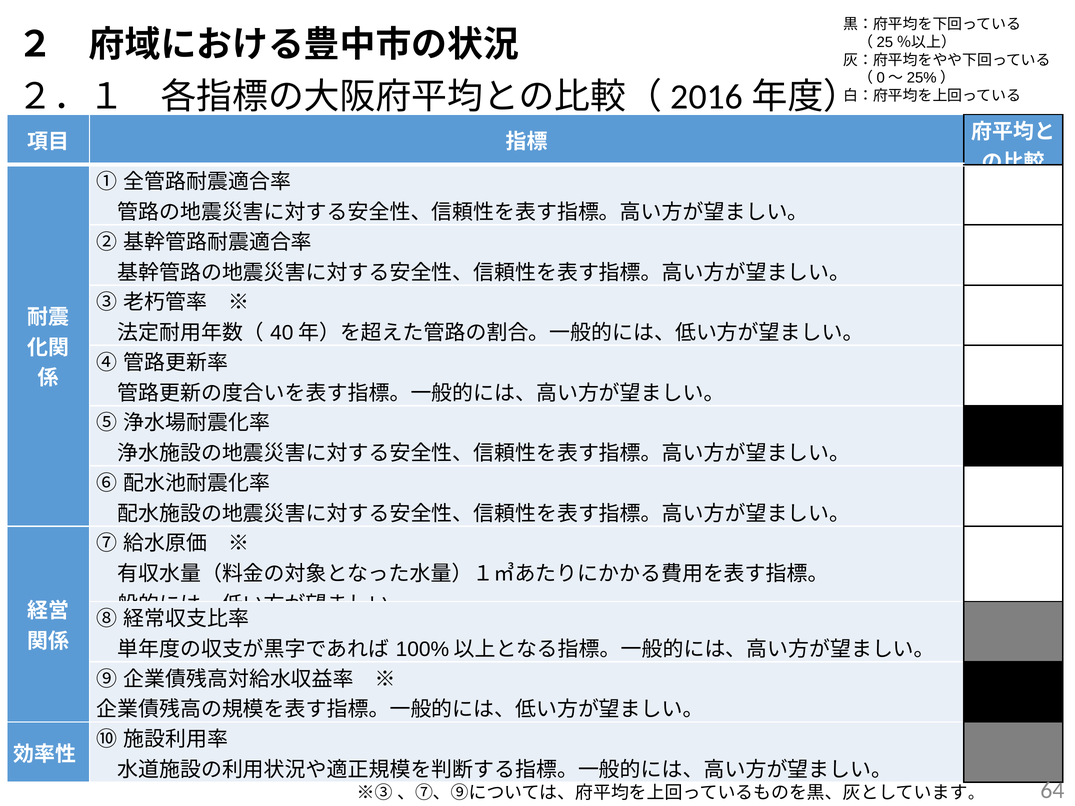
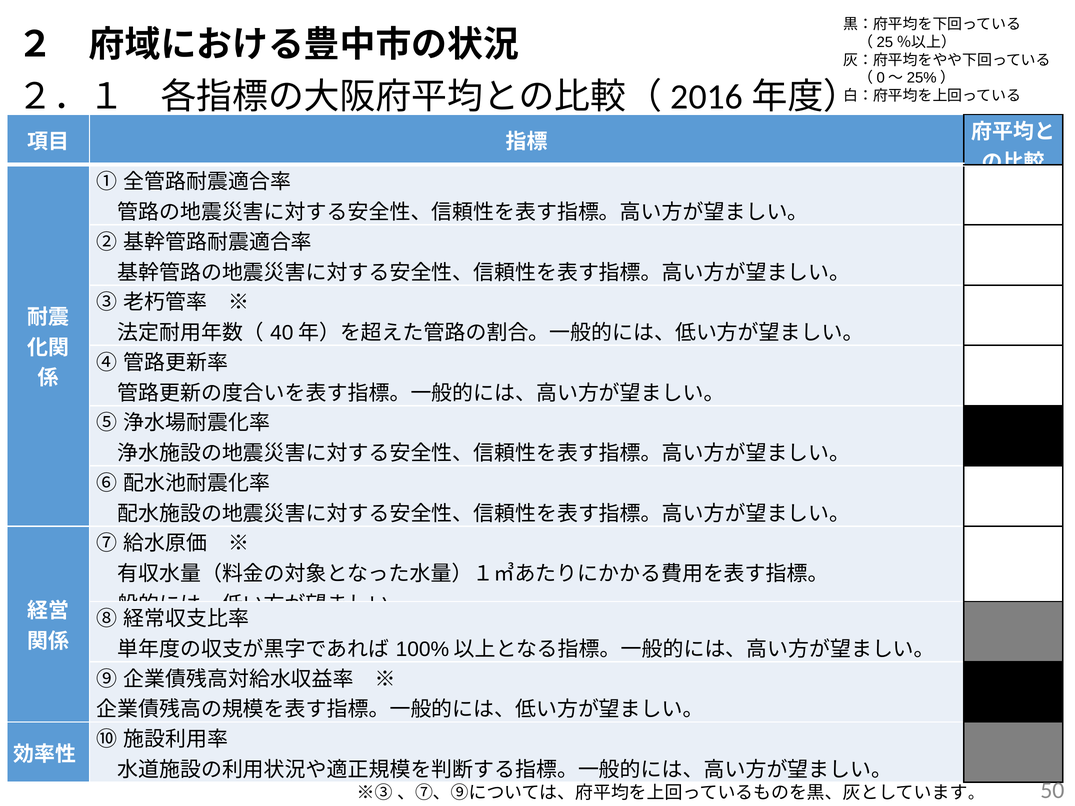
64: 64 -> 50 (1052, 791)
